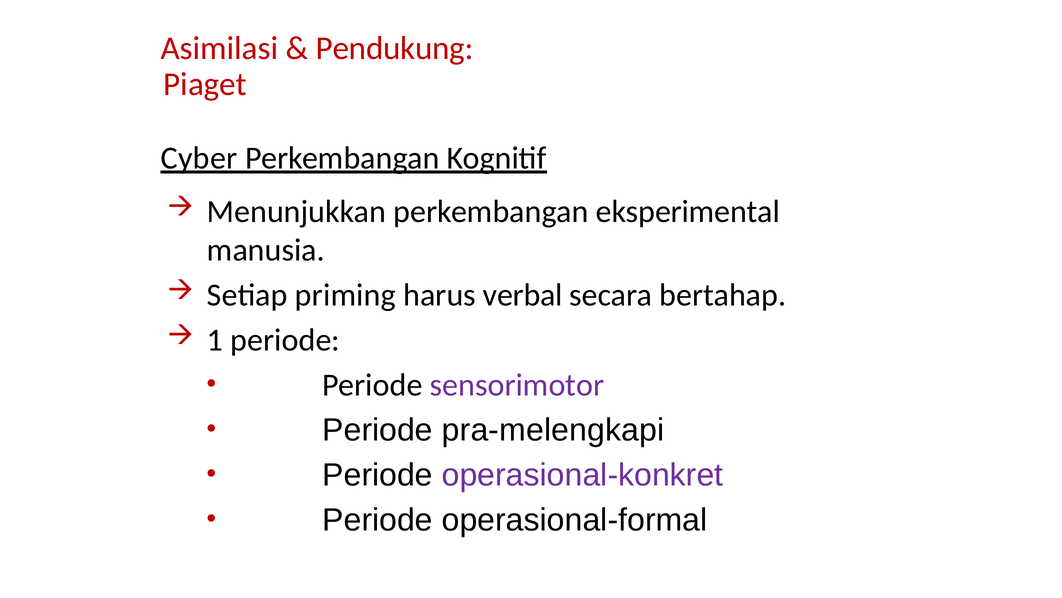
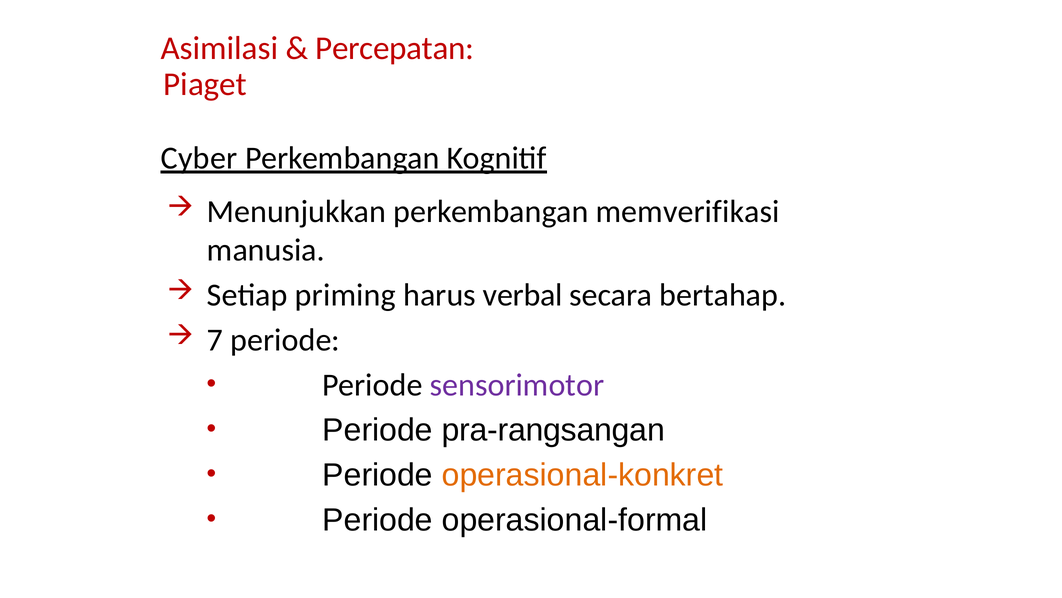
Pendukung: Pendukung -> Percepatan (395, 48)
eksperimental: eksperimental -> memverifikasi (688, 211)
1: 1 -> 7 (215, 340)
pra-melengkapi: pra-melengkapi -> pra-rangsangan (553, 429)
operasional-konkret colour: purple -> orange (583, 474)
